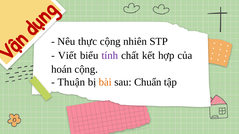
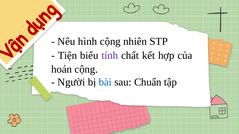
thực: thực -> hình (88, 42)
Viết: Viết -> Tiện (68, 56)
Thuận: Thuận -> Người (71, 82)
bài colour: orange -> blue (105, 82)
